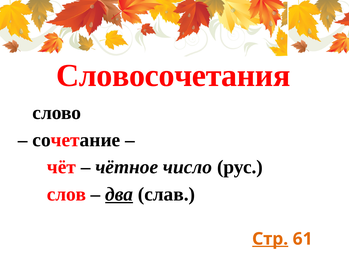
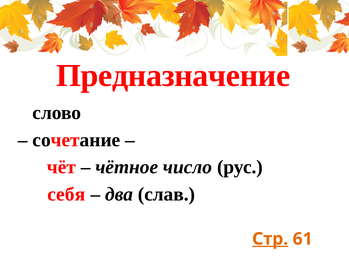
Словосочетания: Словосочетания -> Предназначение (173, 75)
слов: слов -> себя (66, 194)
два underline: present -> none (119, 194)
